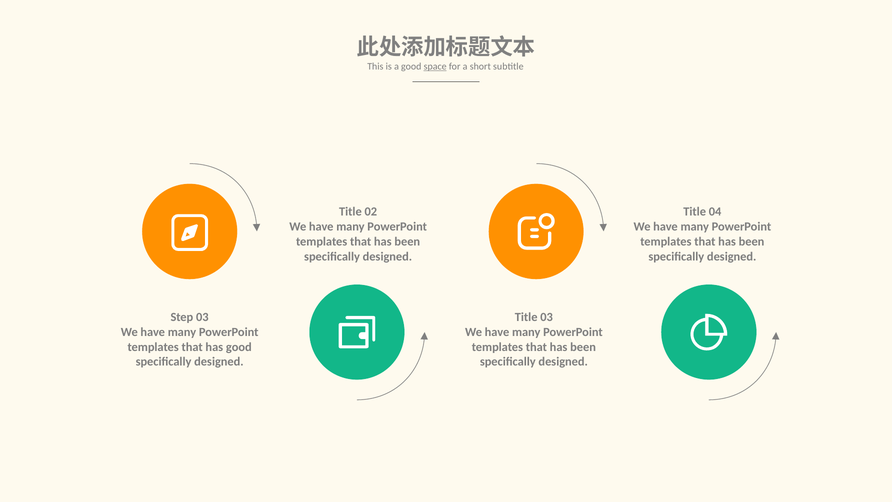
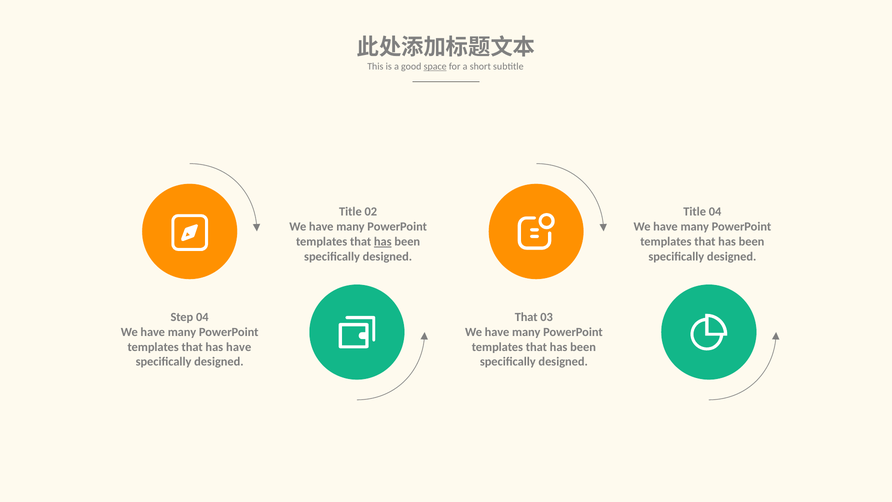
has underline: none -> present (383, 241)
Step 03: 03 -> 04 (202, 317)
Title: Title -> That (526, 317)
has good: good -> have (239, 347)
